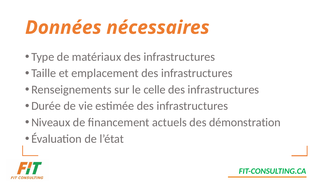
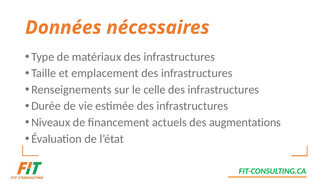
démonstration: démonstration -> augmentations (245, 122)
